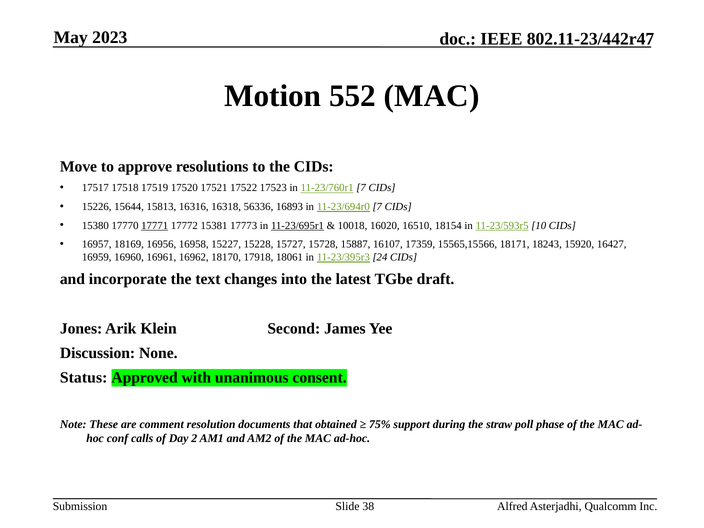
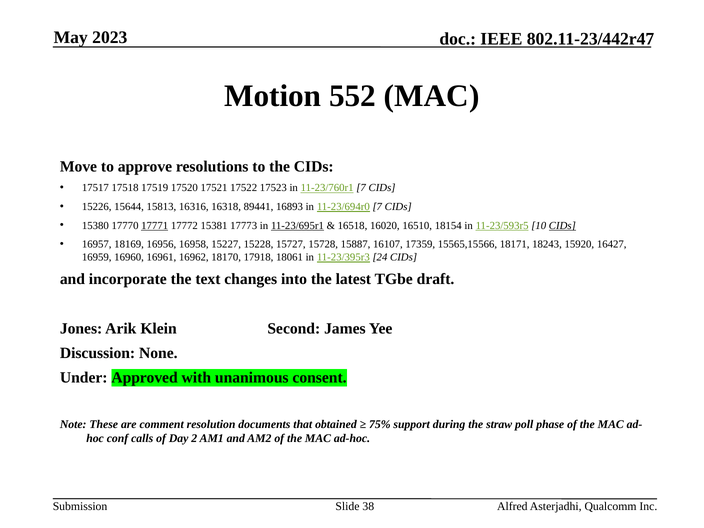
56336: 56336 -> 89441 (259, 207)
10018: 10018 -> 16518 (352, 226)
CIDs underline: none -> present (562, 226)
Status: Status -> Under (84, 378)
